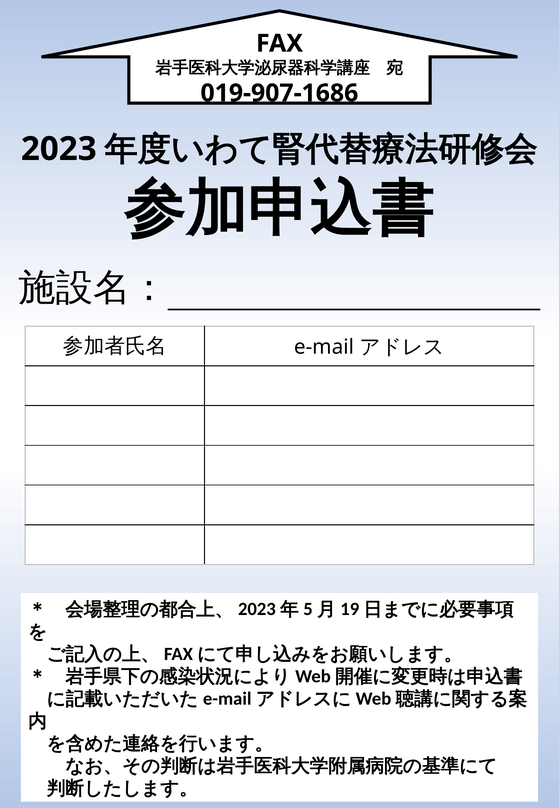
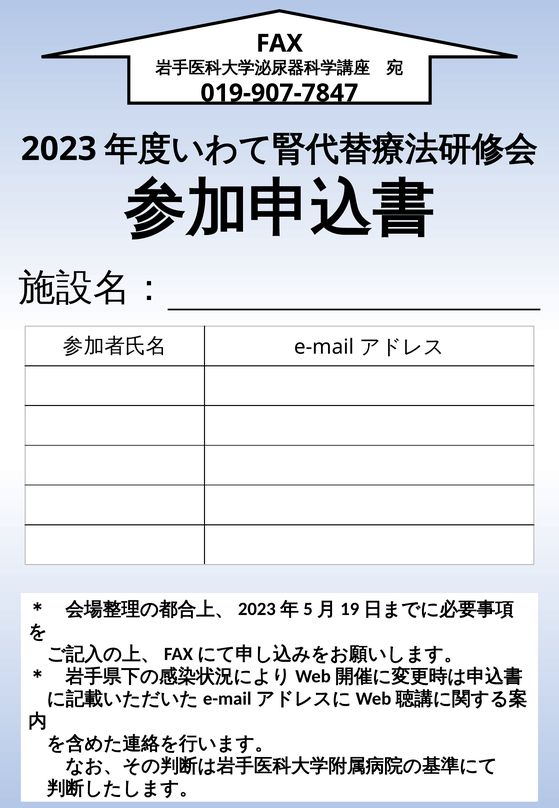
019-907-1686: 019-907-1686 -> 019-907-7847 (279, 93)
